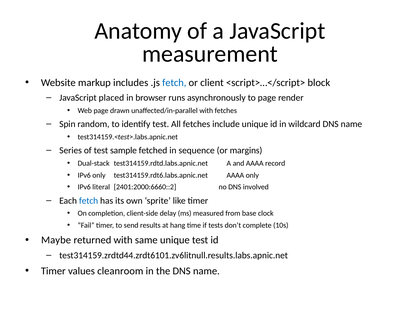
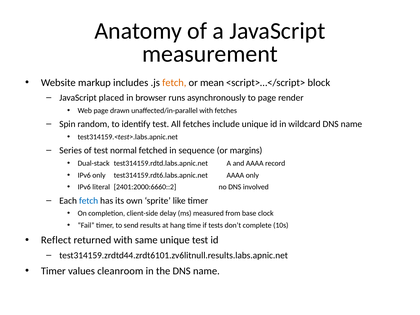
fetch colour: blue -> orange (174, 83)
client: client -> mean (212, 83)
sample: sample -> normal (123, 150)
Maybe: Maybe -> Reflect (56, 240)
